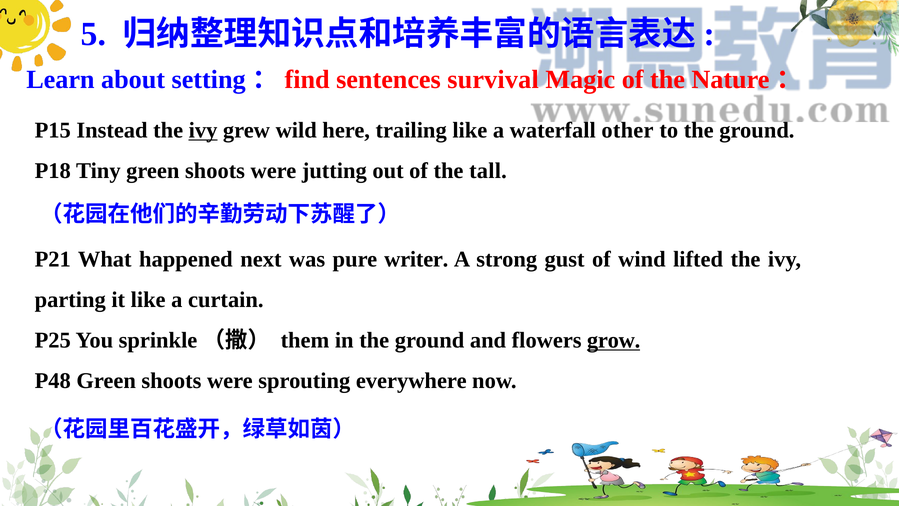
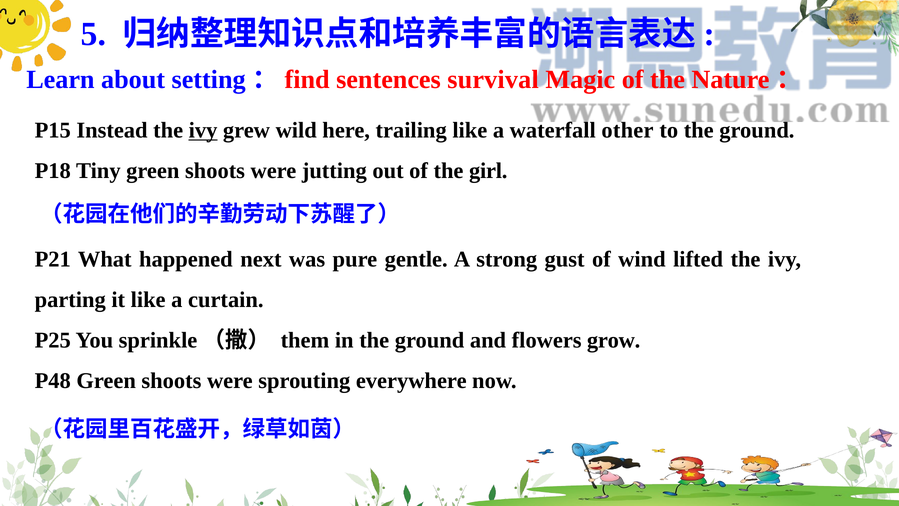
tall: tall -> girl (488, 171)
writer: writer -> gentle (416, 259)
grow underline: present -> none (614, 340)
